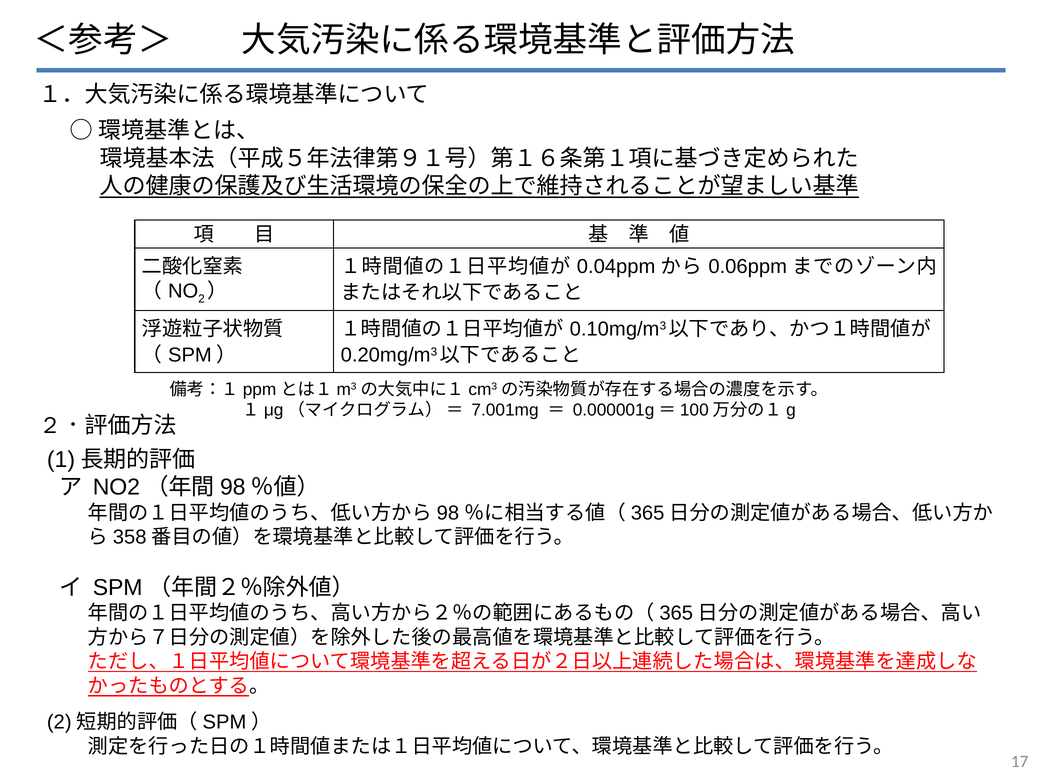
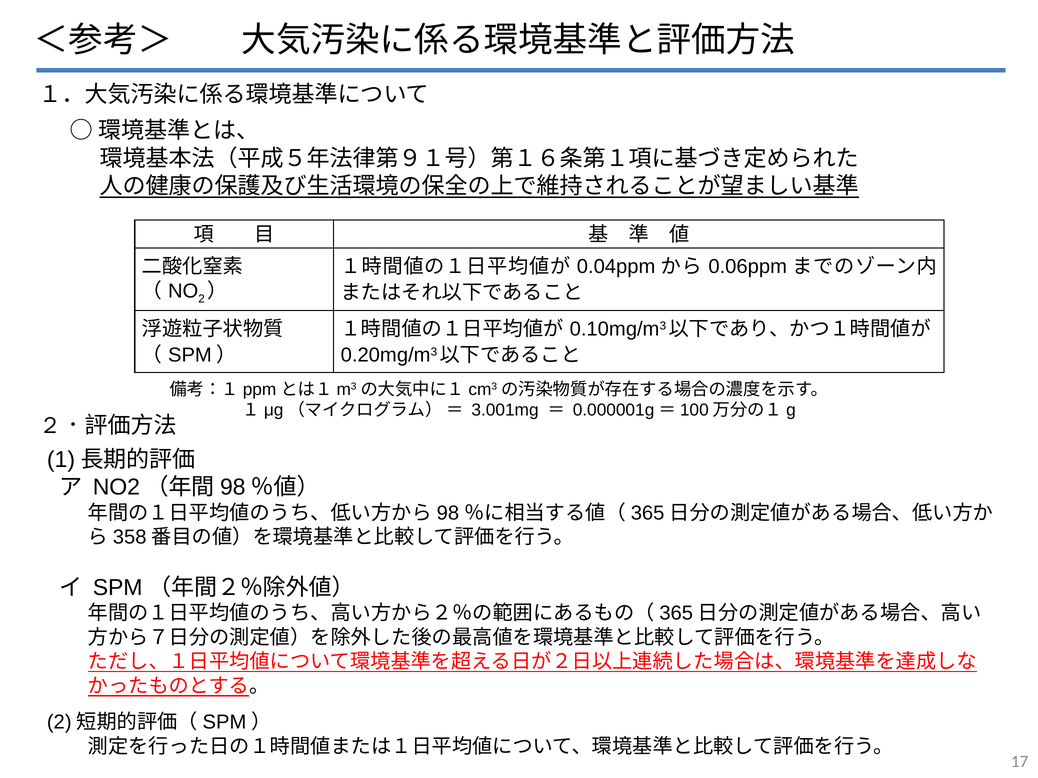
7.001mg: 7.001mg -> 3.001mg (505, 410)
